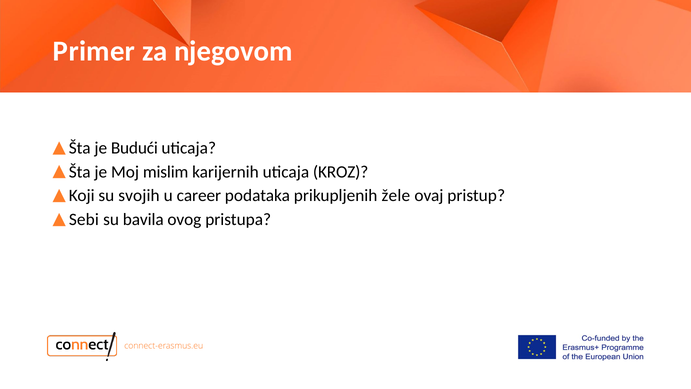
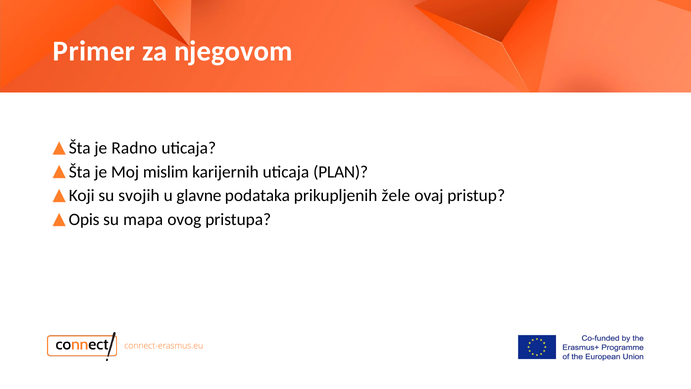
Budući: Budući -> Radno (134, 148)
KROZ: KROZ -> PLAN (341, 172)
career: career -> glavne (199, 195)
Sebi: Sebi -> Opis (84, 219)
bavila: bavila -> mapa (143, 219)
